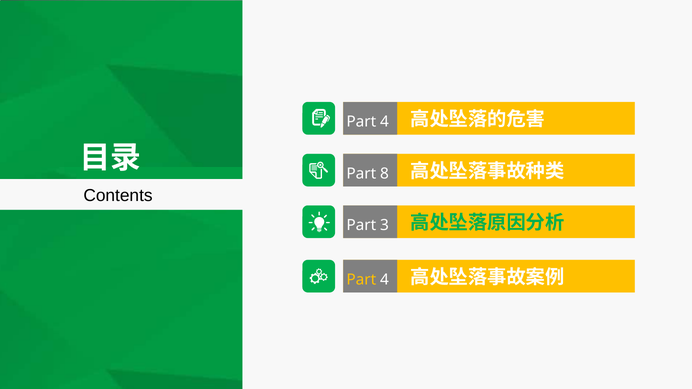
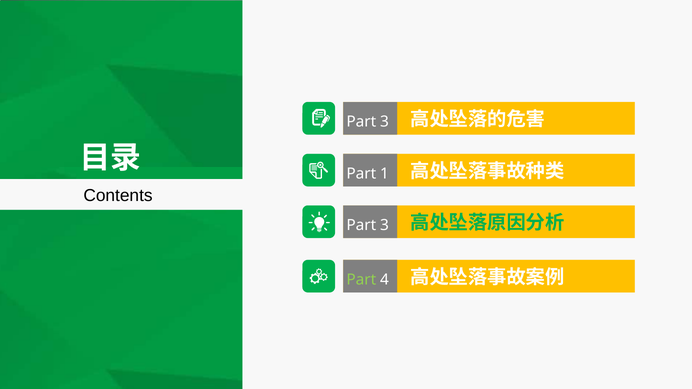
4: 4 -> 3 (384, 122)
8: 8 -> 1 (385, 174)
Part colour: yellow -> light green (361, 280)
